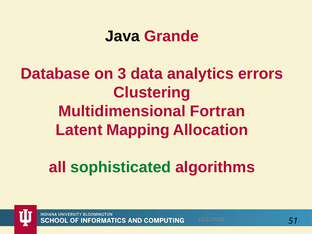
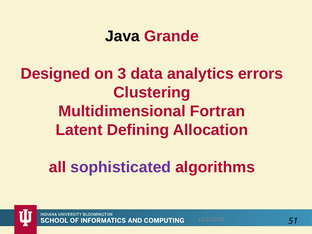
Database: Database -> Designed (55, 74)
Mapping: Mapping -> Defining (138, 130)
sophisticated colour: green -> purple (121, 167)
